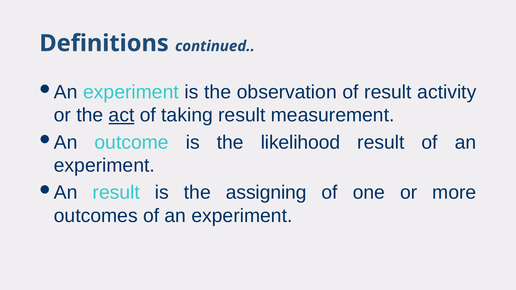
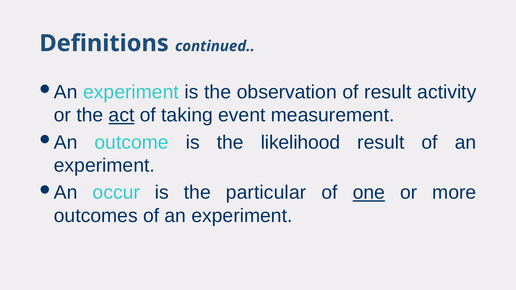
taking result: result -> event (242, 115)
result: result -> occur (116, 193)
assigning: assigning -> particular (266, 193)
one underline: none -> present (369, 193)
